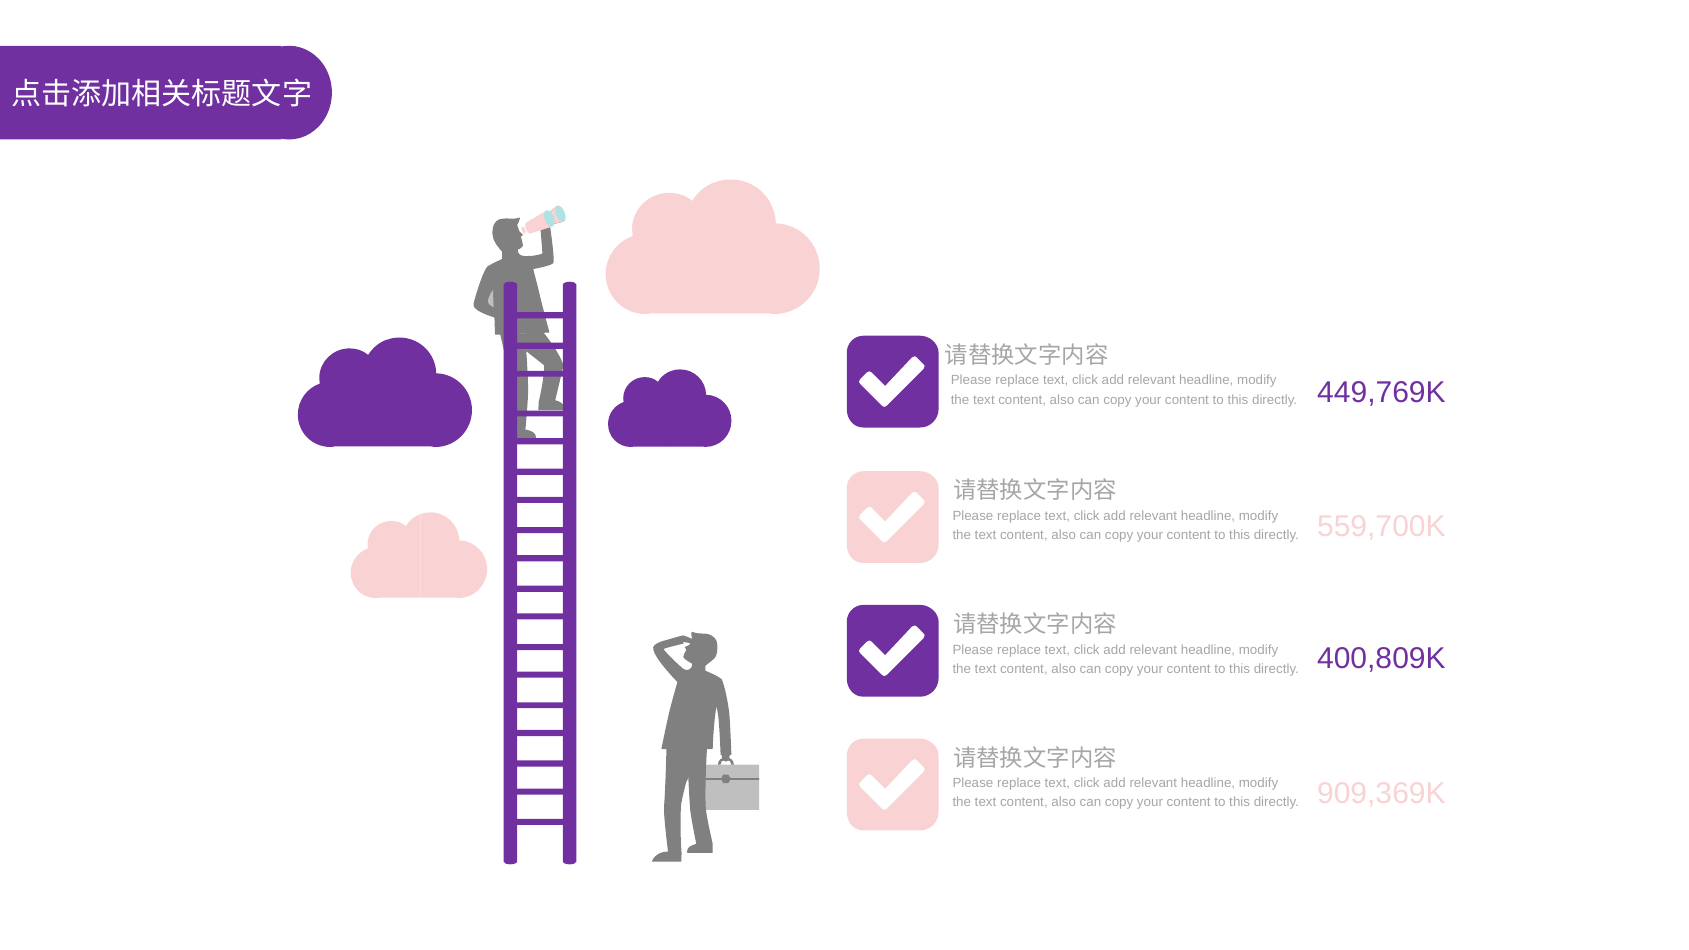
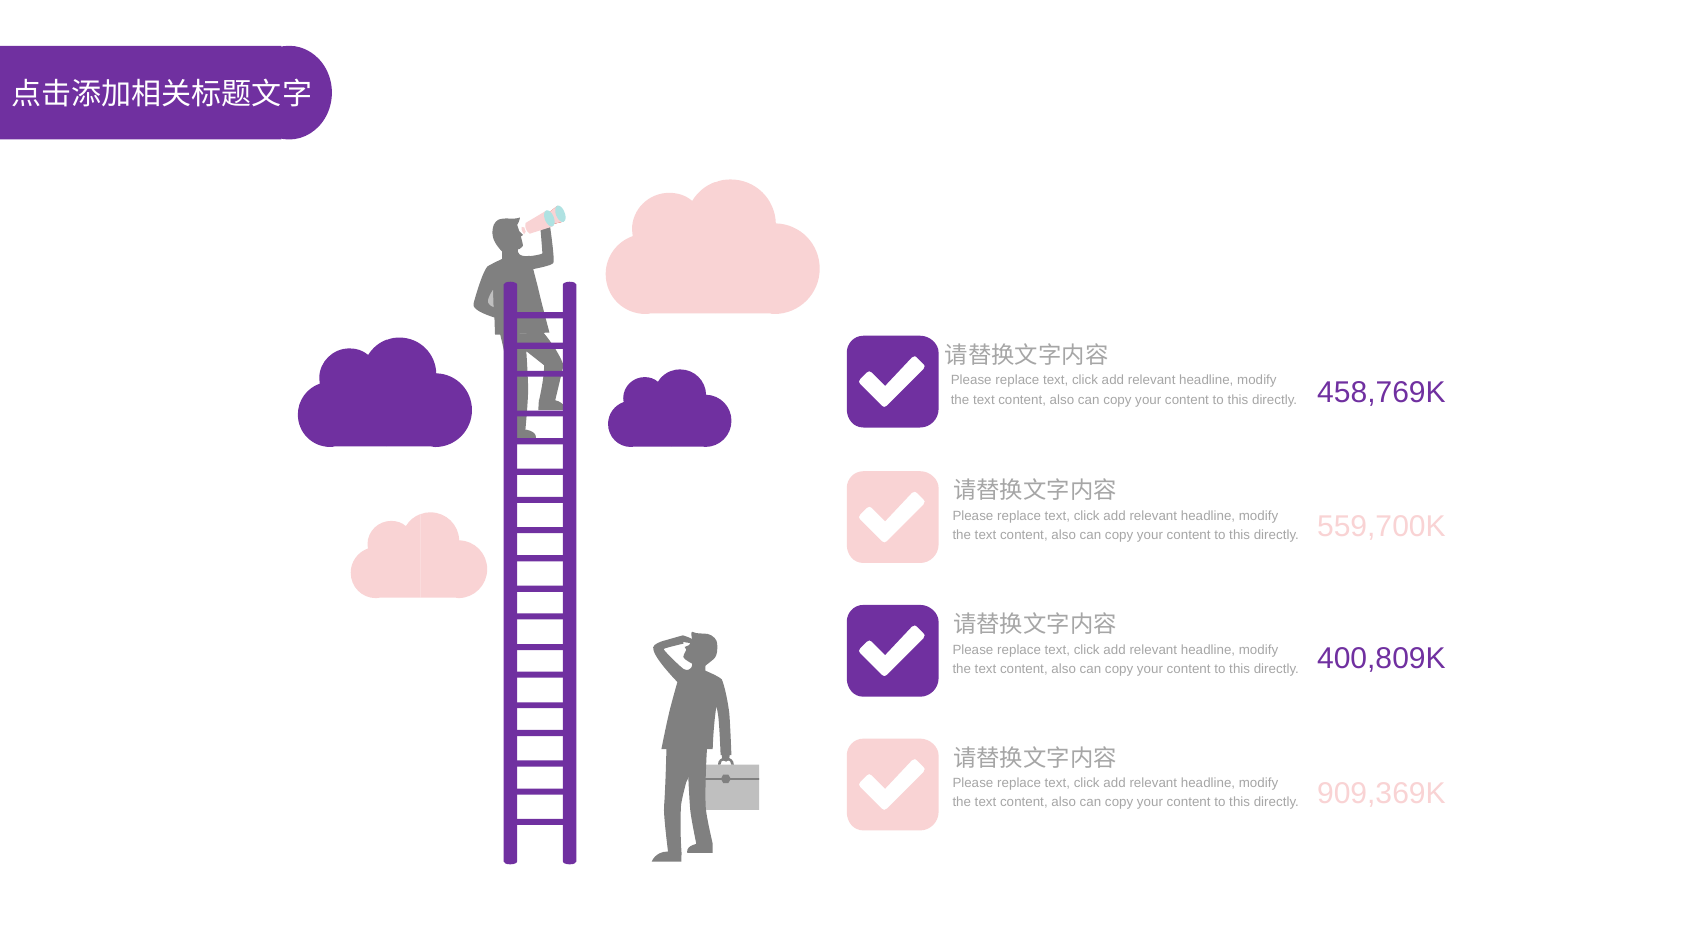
449,769K: 449,769K -> 458,769K (1381, 393)
